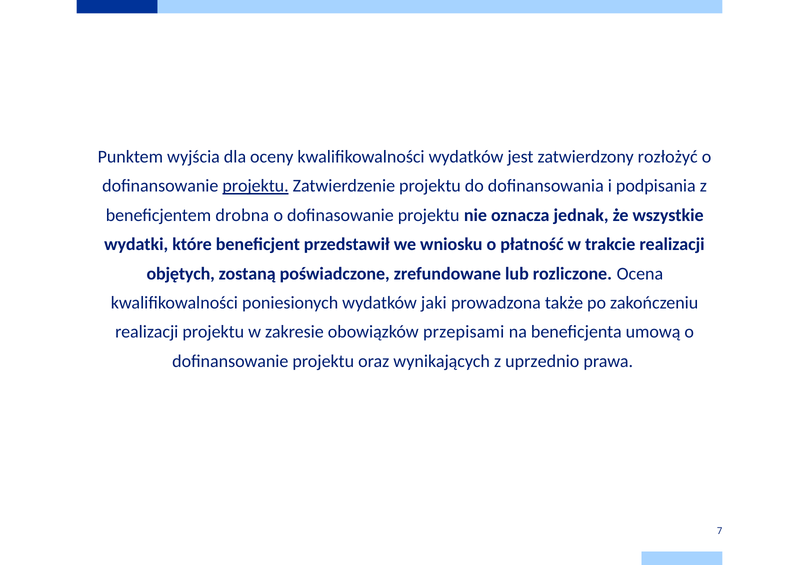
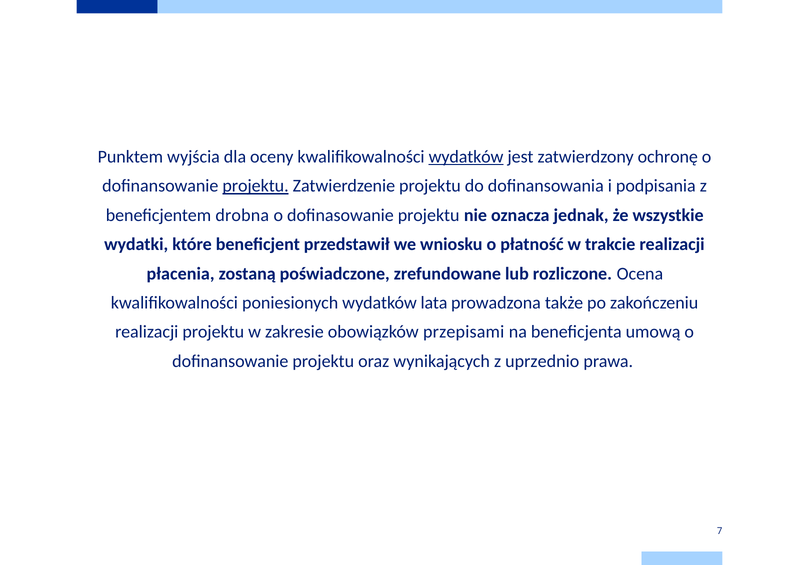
wydatków underline: none -> present (466, 157)
rozłożyć: rozłożyć -> ochronę (668, 157)
objętych: objętych -> płacenia (181, 274)
jaki: jaki -> lata (434, 303)
